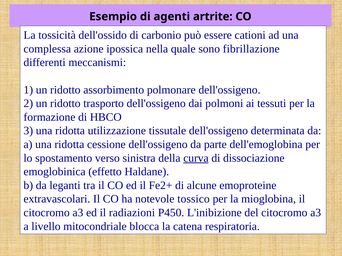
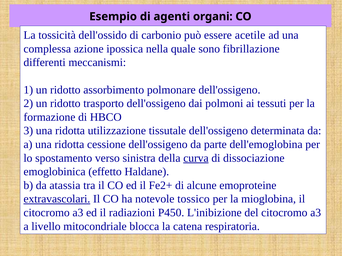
artrite: artrite -> organi (213, 17)
cationi: cationi -> acetile (250, 35)
leganti: leganti -> atassia (65, 186)
extravascolari underline: none -> present (57, 199)
